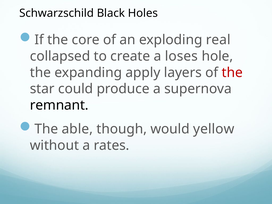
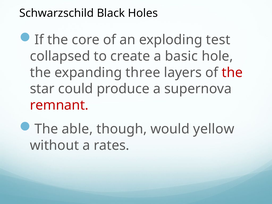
real: real -> test (218, 40)
loses: loses -> basic (181, 56)
apply: apply -> three (143, 73)
remnant colour: black -> red (59, 105)
